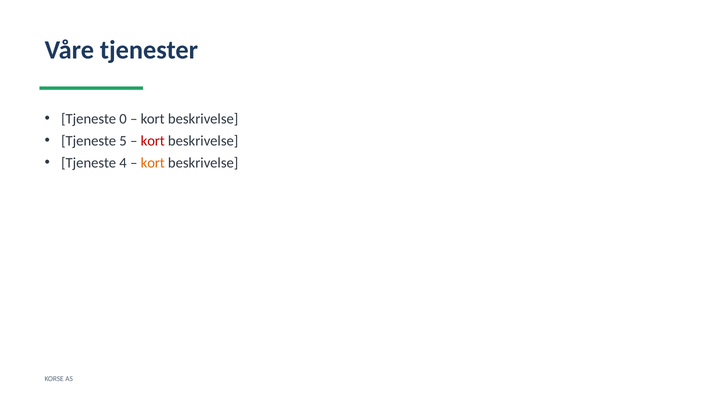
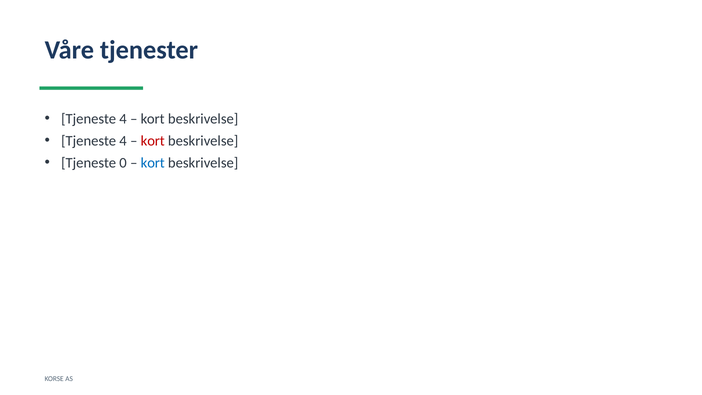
0: 0 -> 4 (123, 119)
5: 5 -> 4 (123, 141)
4: 4 -> 0 (123, 163)
kort colour: orange -> blue (153, 163)
